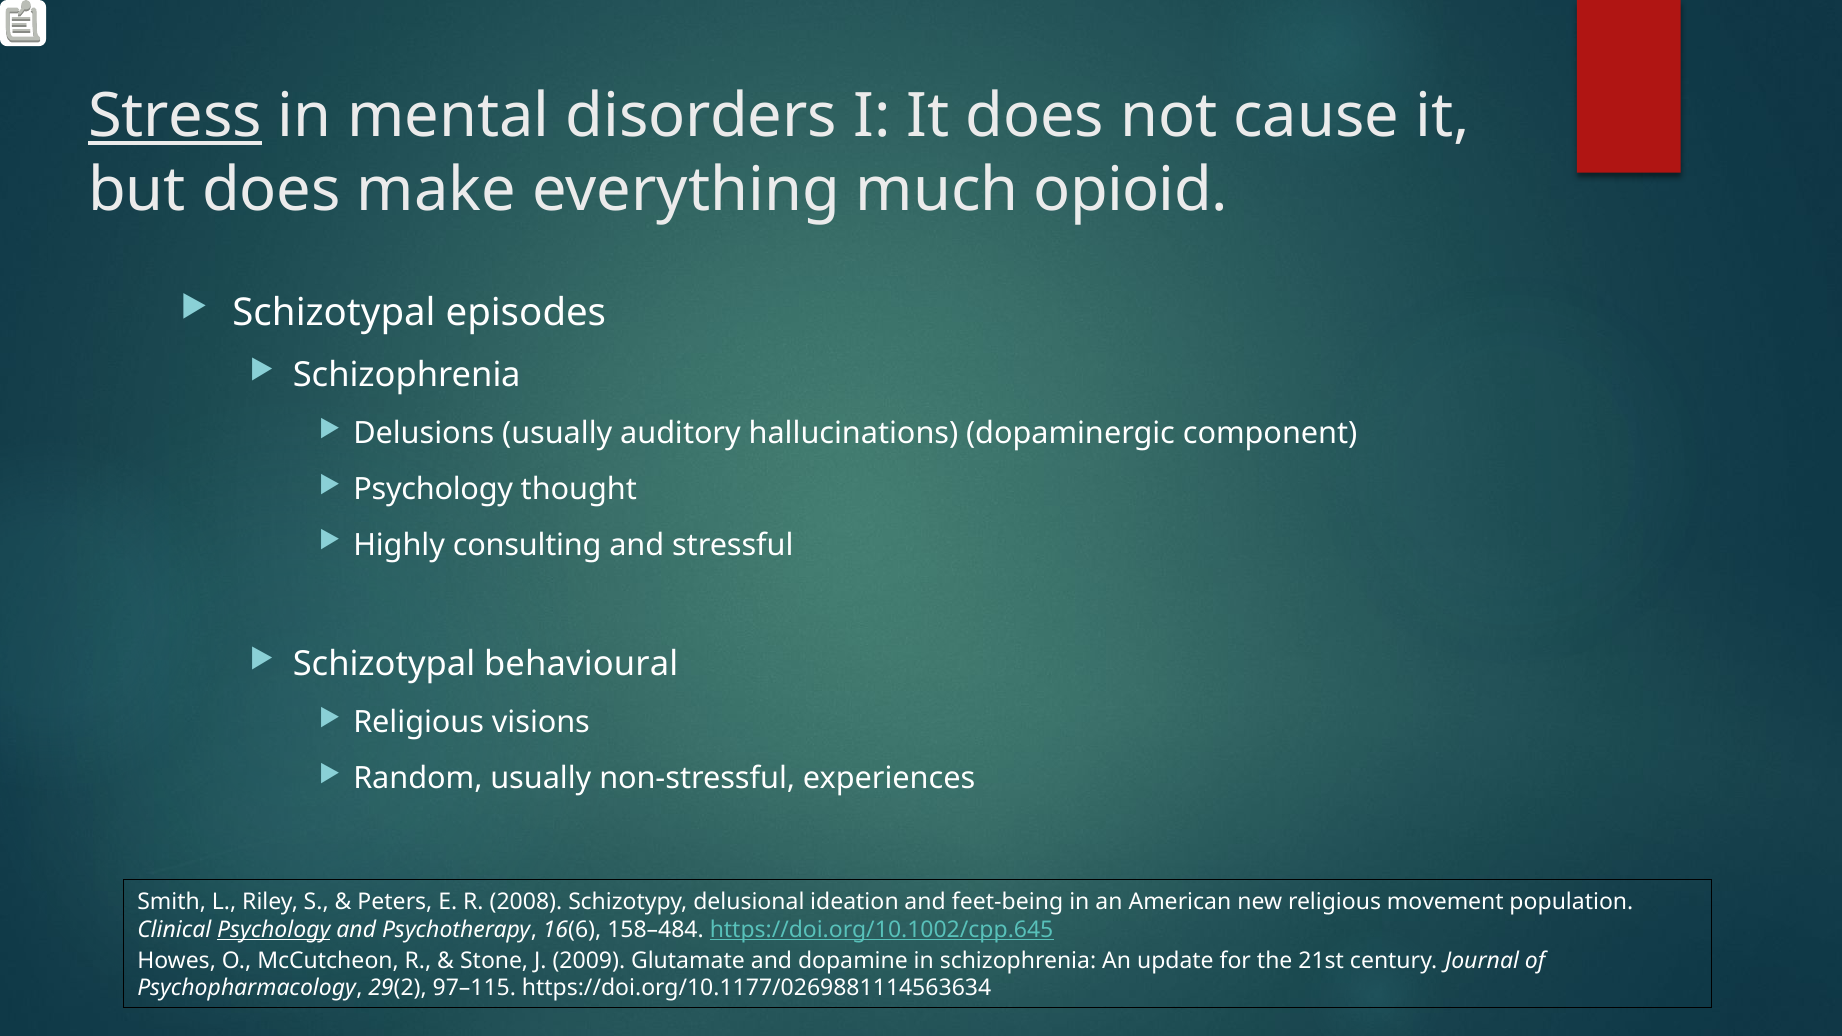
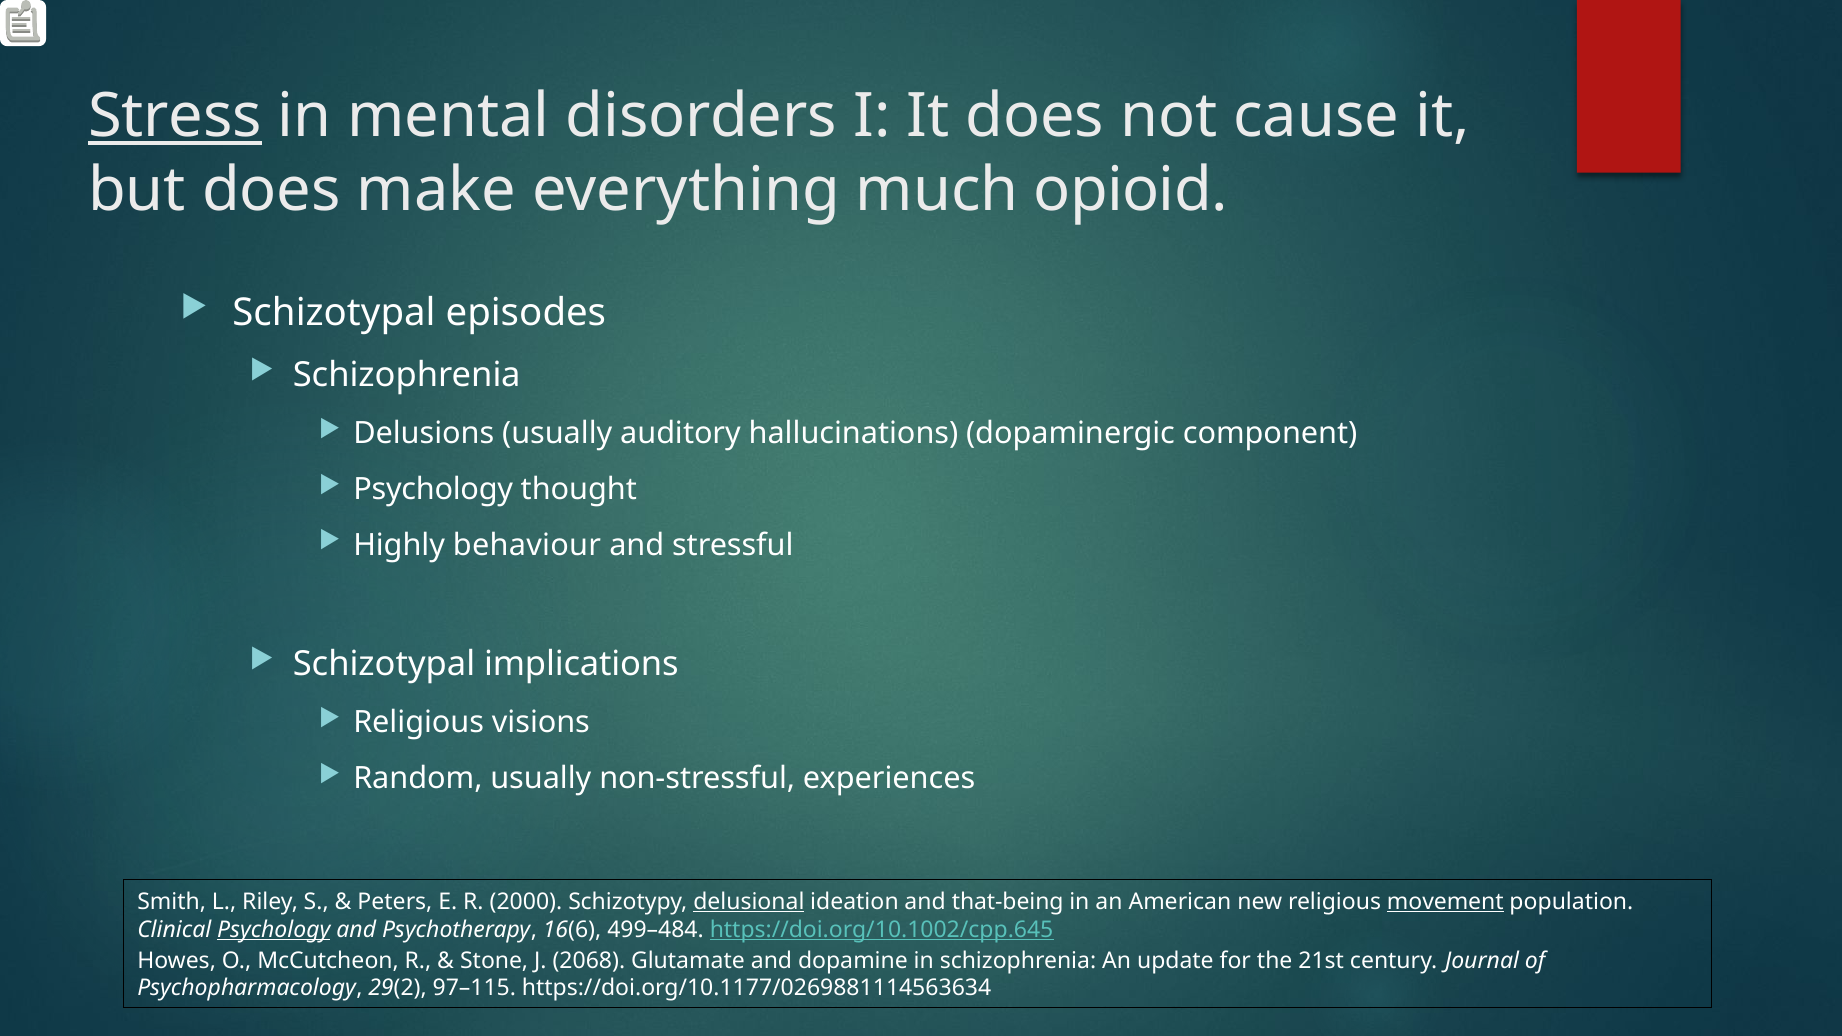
consulting: consulting -> behaviour (527, 545)
behavioural: behavioural -> implications (581, 665)
2008: 2008 -> 2000 (526, 902)
delusional underline: none -> present (749, 902)
feet-being: feet-being -> that-being (1008, 902)
movement underline: none -> present (1445, 902)
158–484: 158–484 -> 499–484 (656, 930)
2009: 2009 -> 2068 (589, 961)
